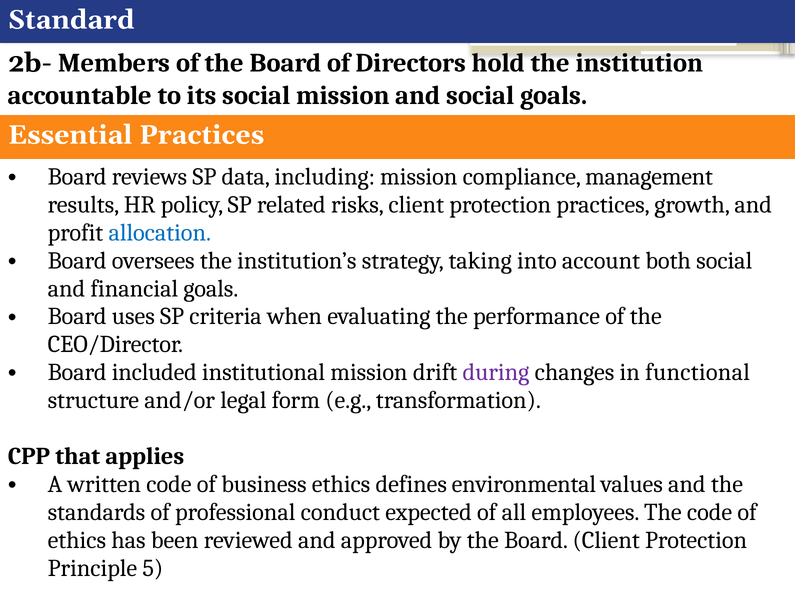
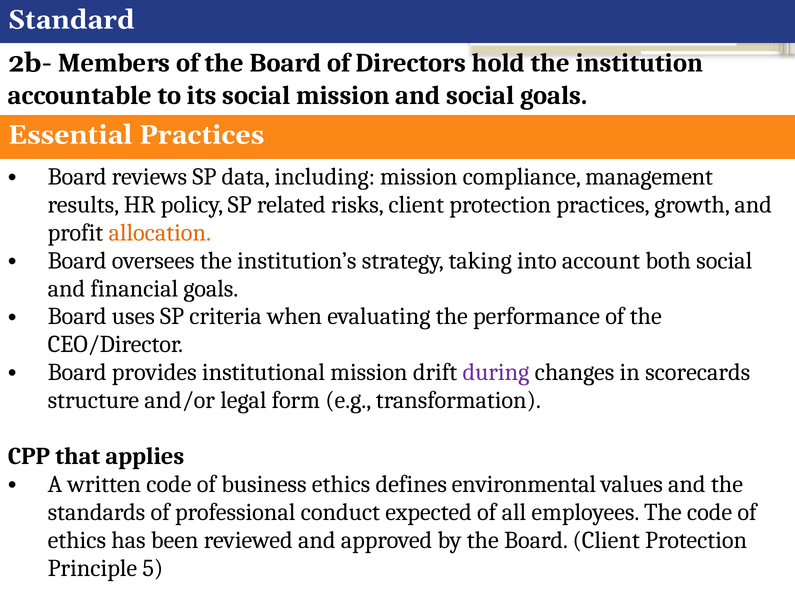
allocation colour: blue -> orange (160, 233)
included: included -> provides (154, 373)
functional: functional -> scorecards (698, 373)
